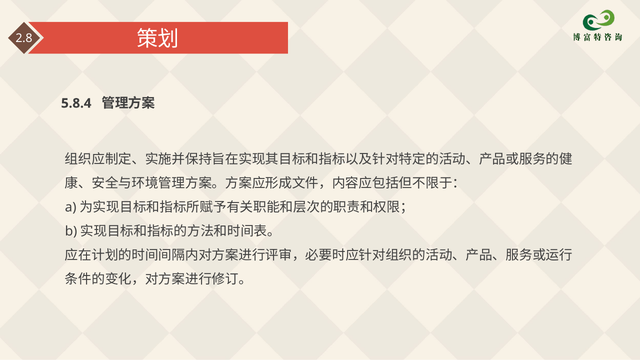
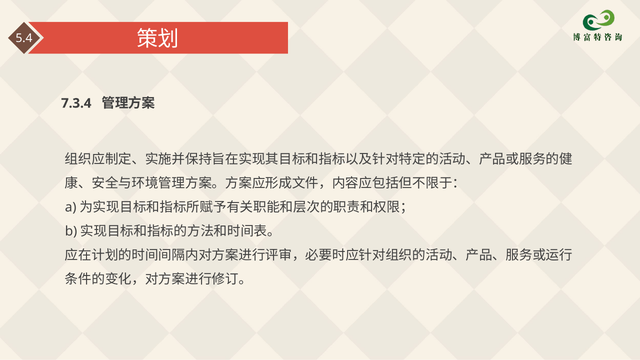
2.8: 2.8 -> 5.4 (24, 38)
5.8.4: 5.8.4 -> 7.3.4 (76, 103)
